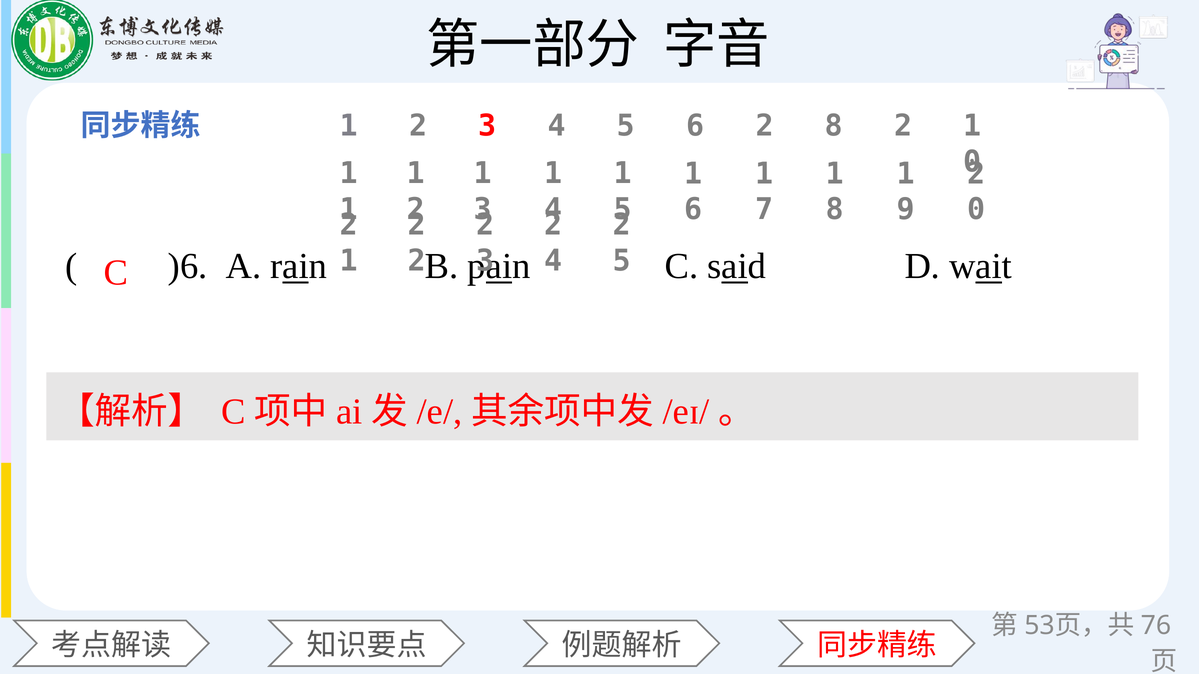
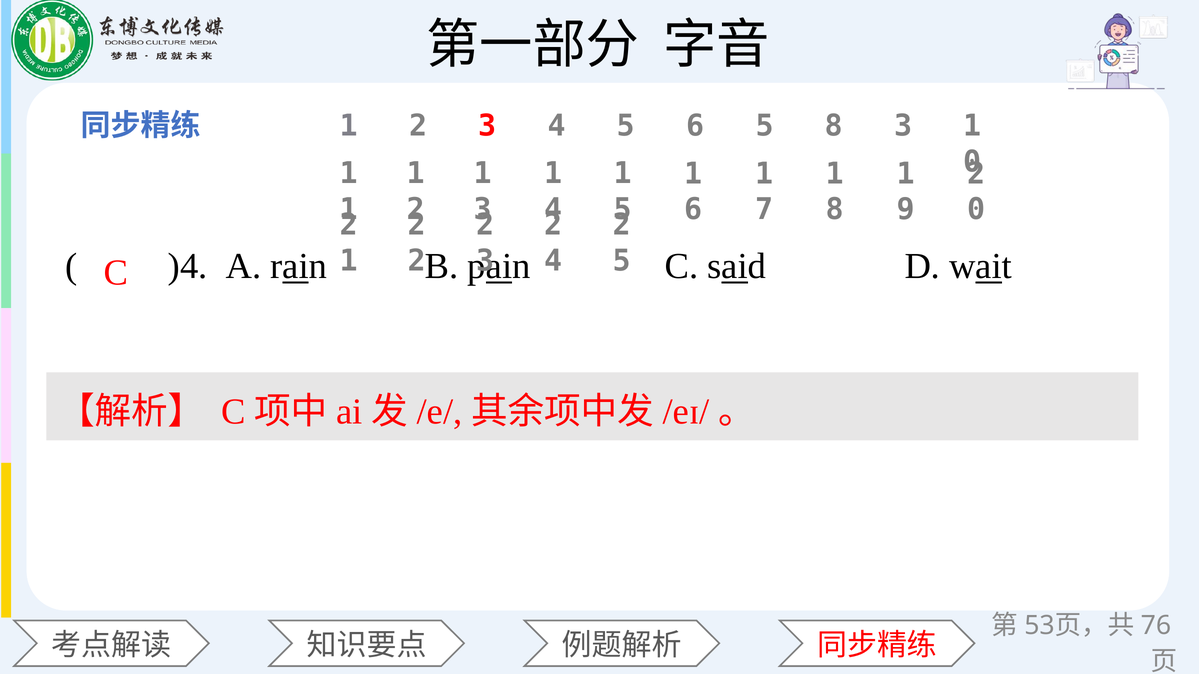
6 2: 2 -> 5 (765, 126)
8 2: 2 -> 3 (903, 126)
)6: )6 -> )4 (188, 267)
